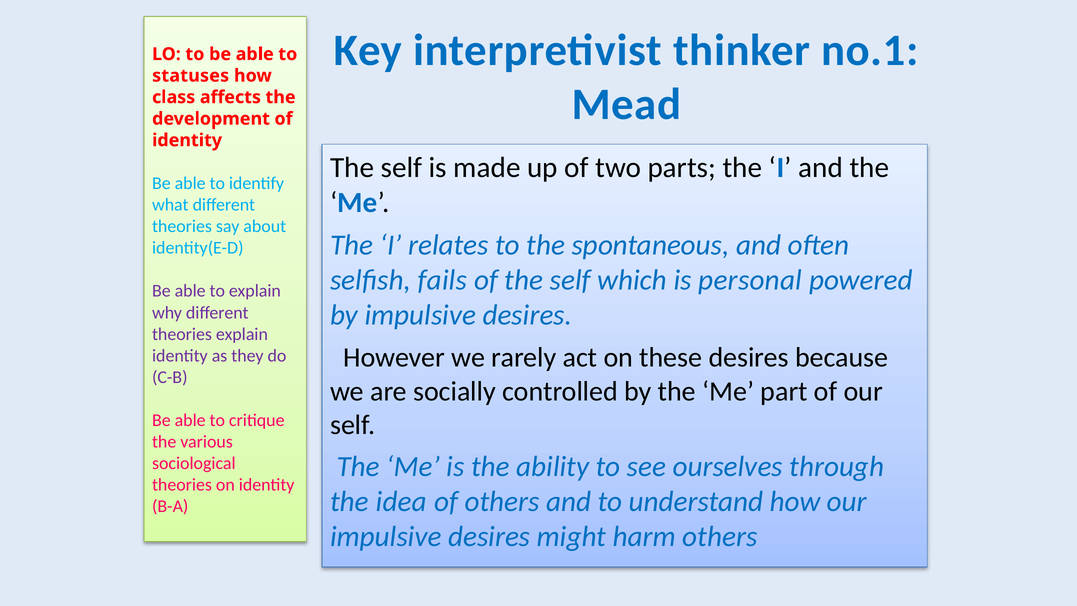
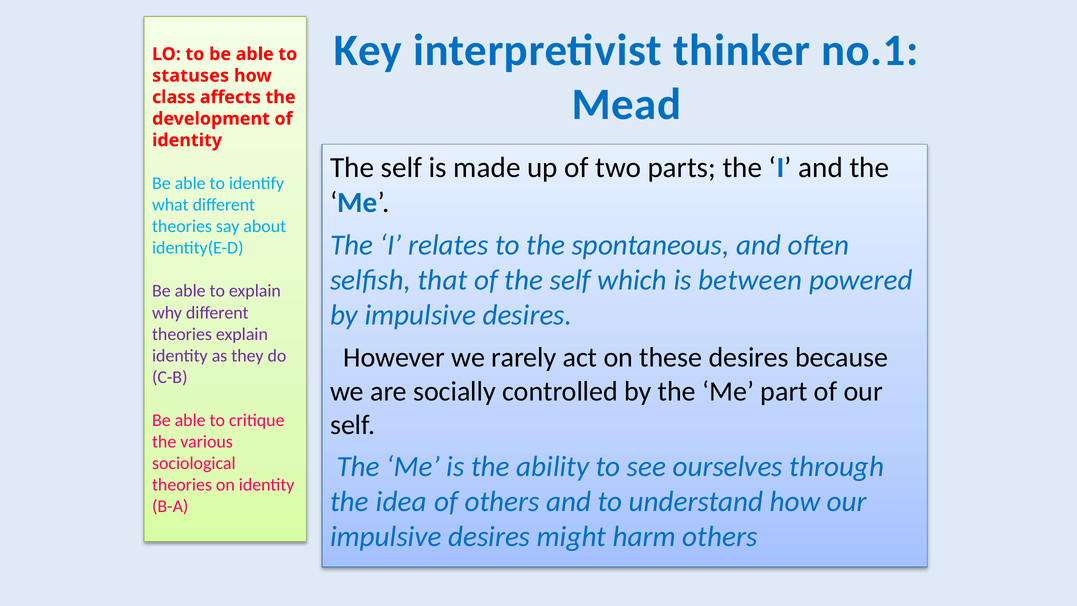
fails: fails -> that (443, 280)
personal: personal -> between (750, 280)
